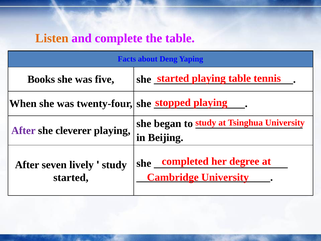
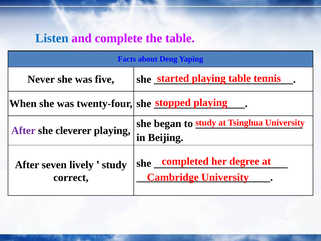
Listen colour: orange -> blue (52, 38)
Books: Books -> Never (41, 79)
started: started -> correct (71, 177)
